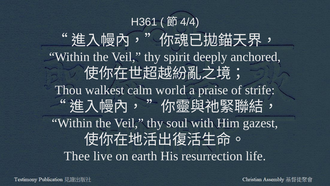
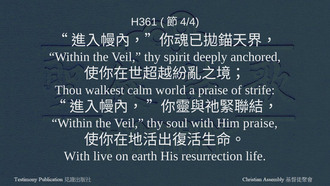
Him gazest: gazest -> praise (260, 123)
Thee: Thee -> With (77, 156)
